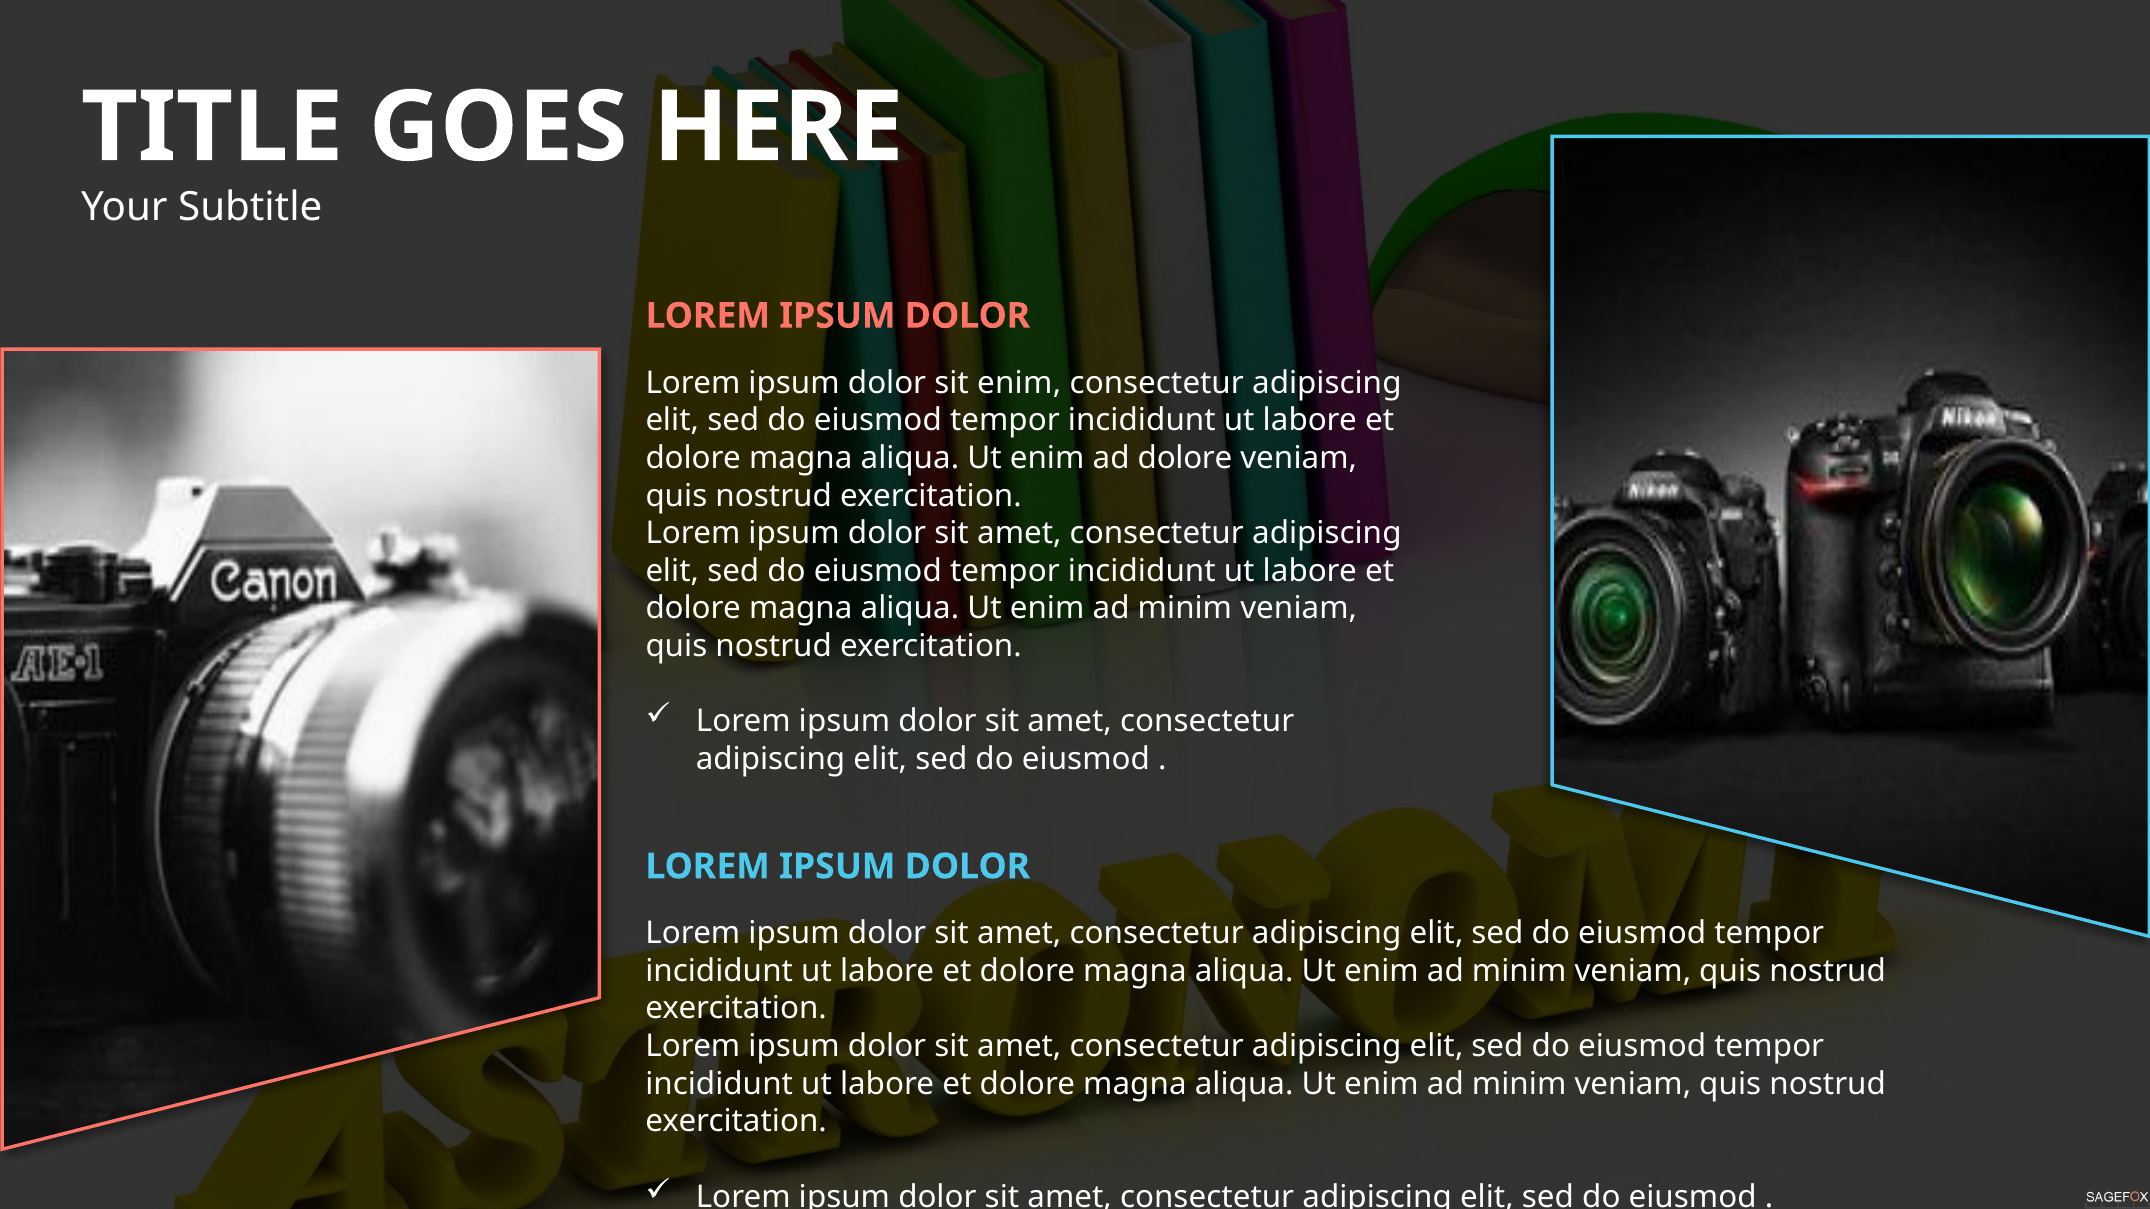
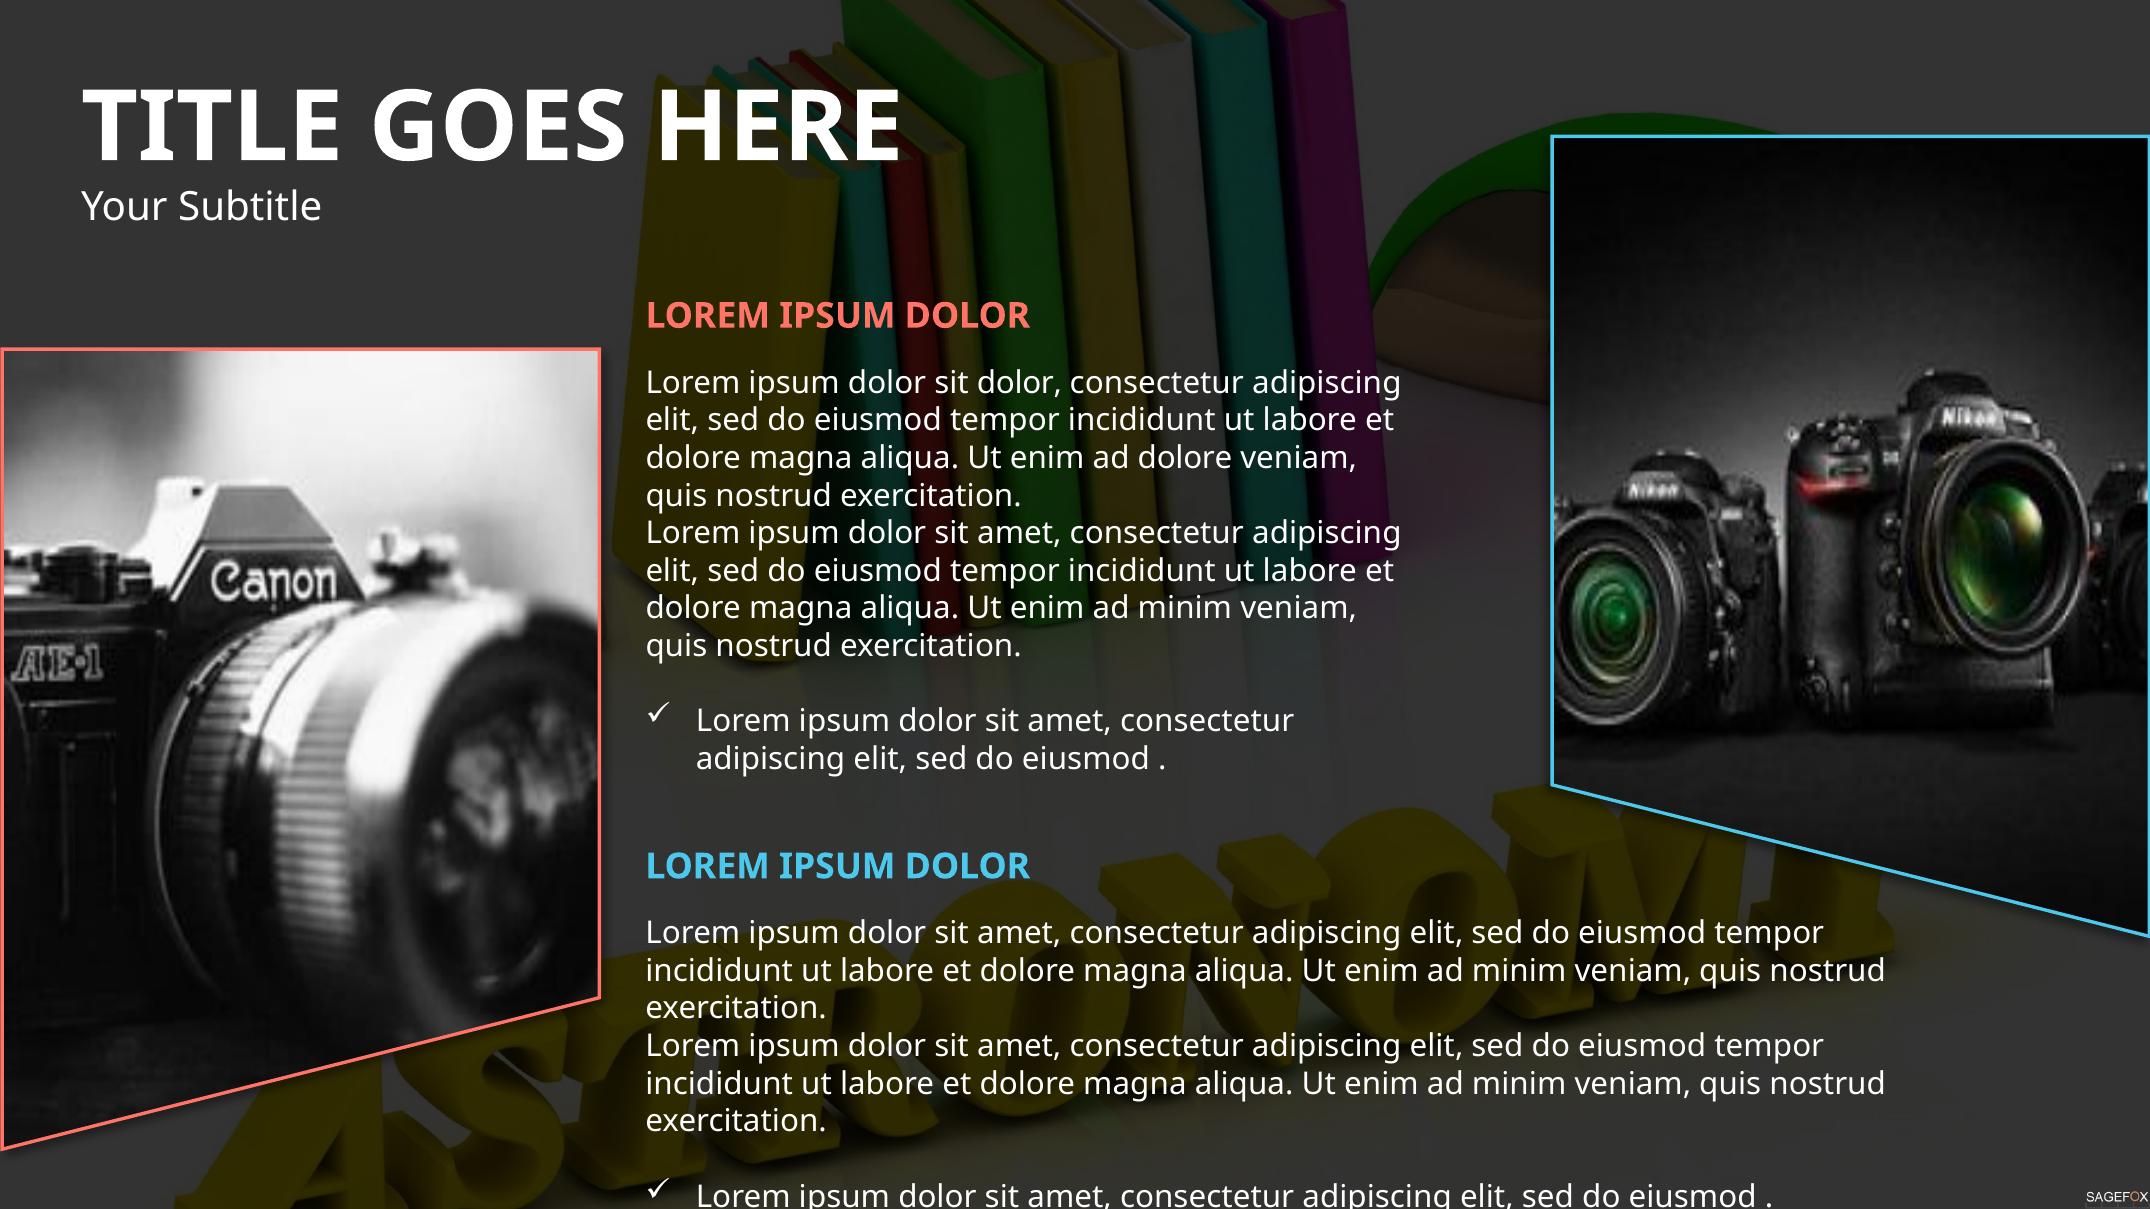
sit enim: enim -> dolor (1019, 383)
